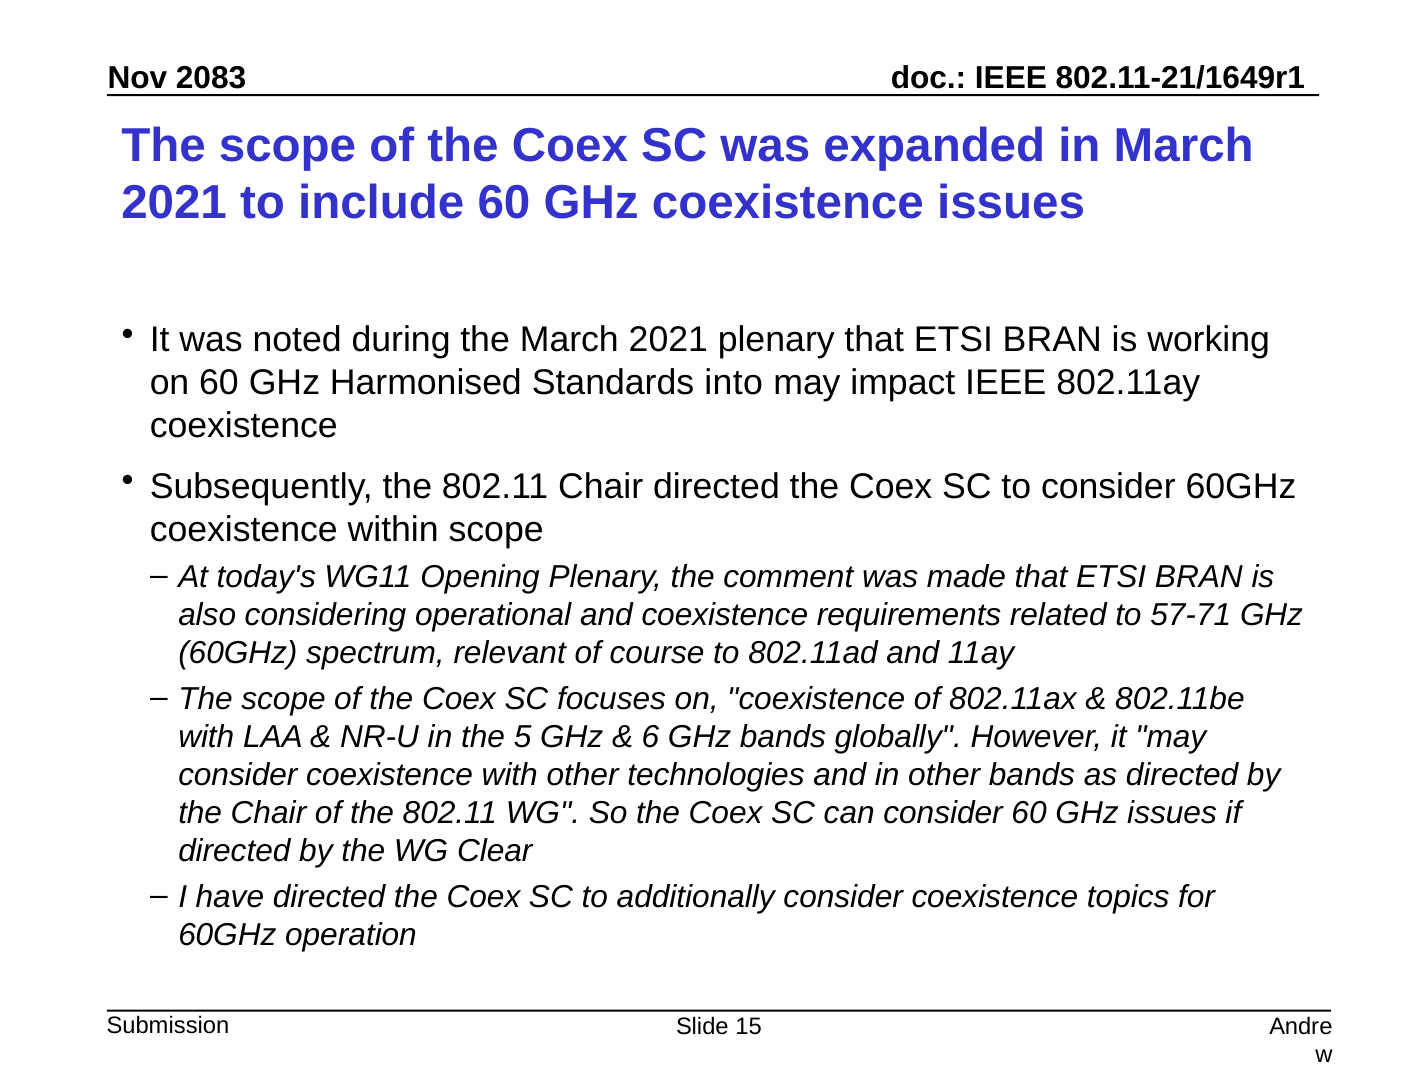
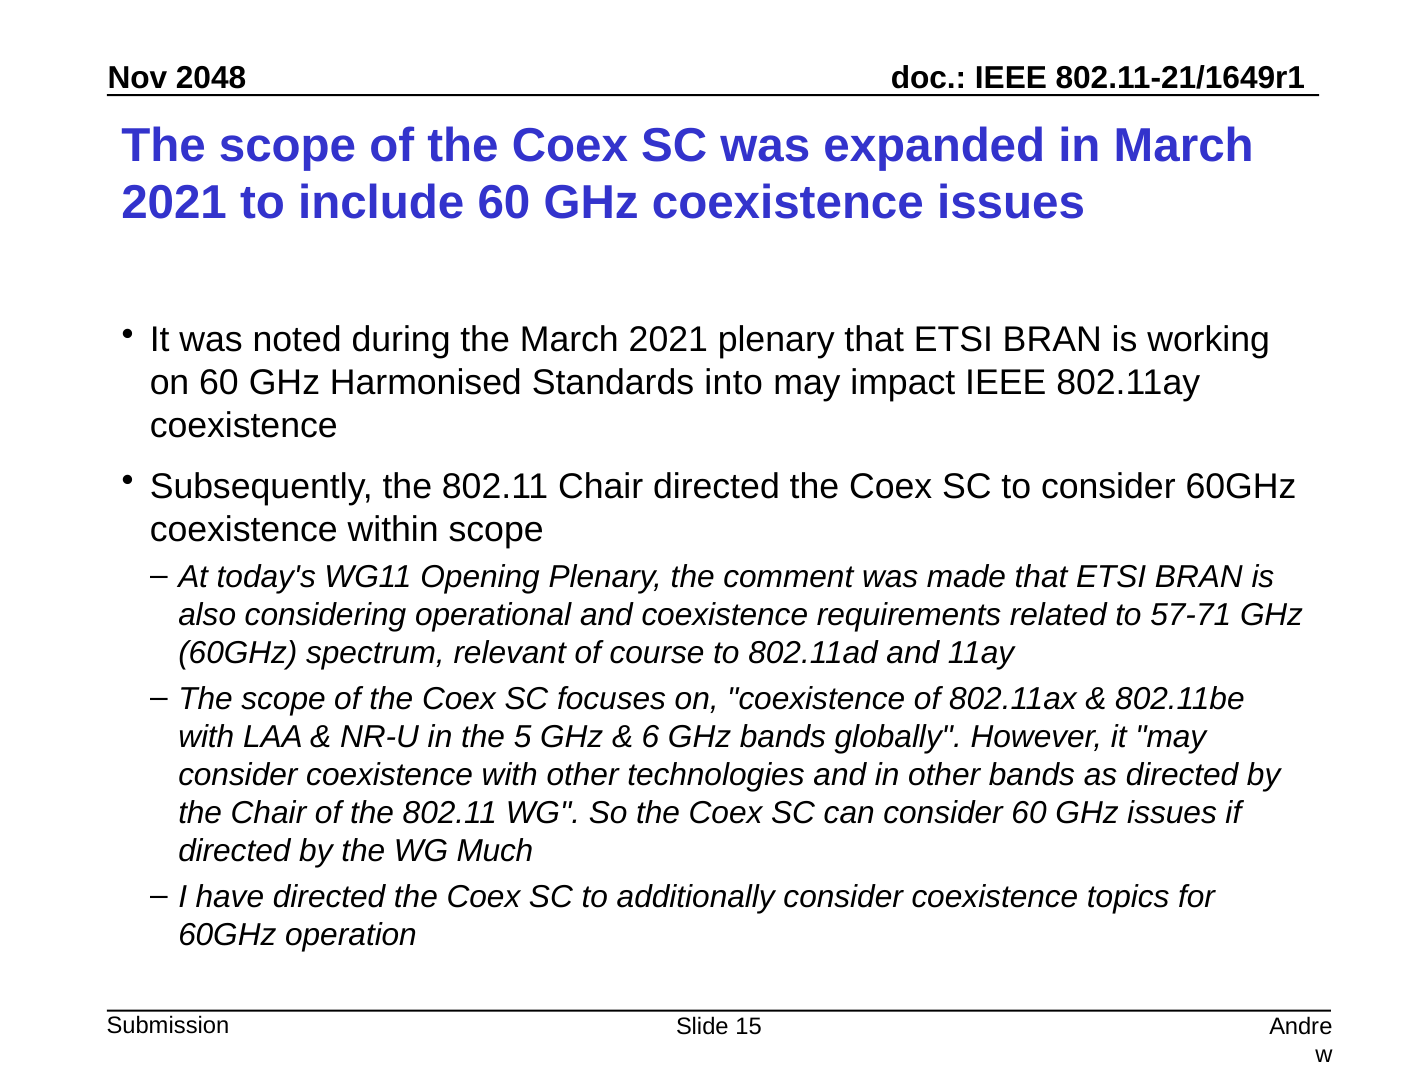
2083: 2083 -> 2048 (211, 78)
Clear: Clear -> Much (495, 851)
